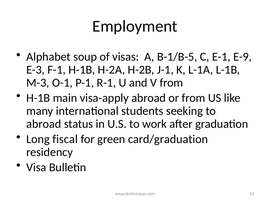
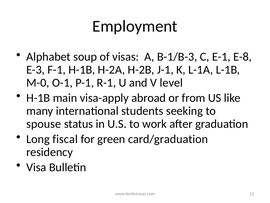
B-1/B-5: B-1/B-5 -> B-1/B-3 (177, 57)
E-9: E-9 -> E-8 (242, 57)
M-3: M-3 -> M-0 (38, 83)
V from: from -> level (171, 83)
abroad: abroad -> spouse (44, 124)
